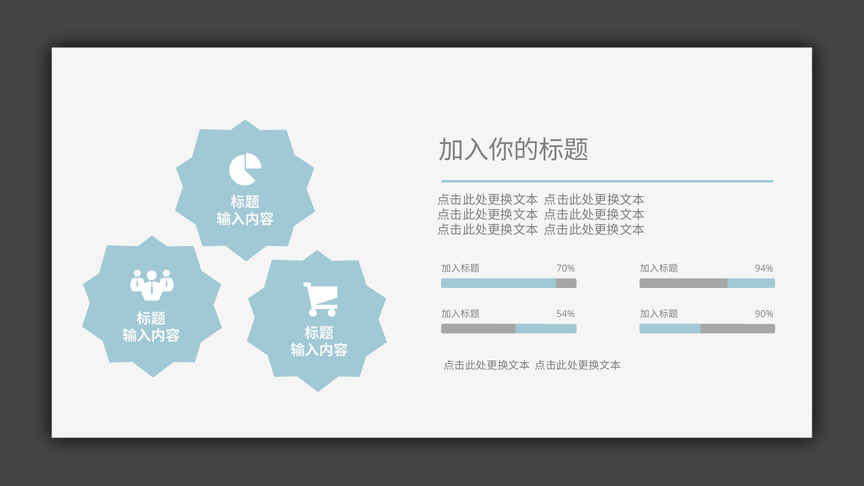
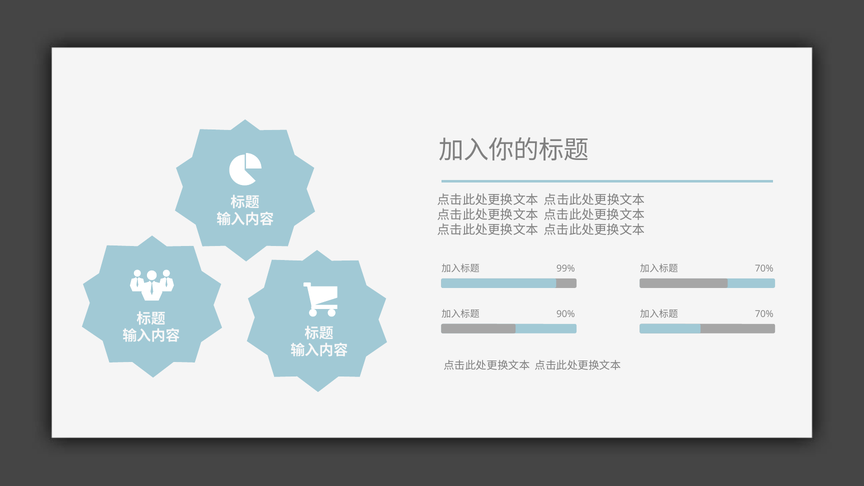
70%: 70% -> 99% (566, 269)
94%: 94% -> 70% (764, 269)
54%: 54% -> 90% (566, 314)
90%: 90% -> 70% (764, 314)
